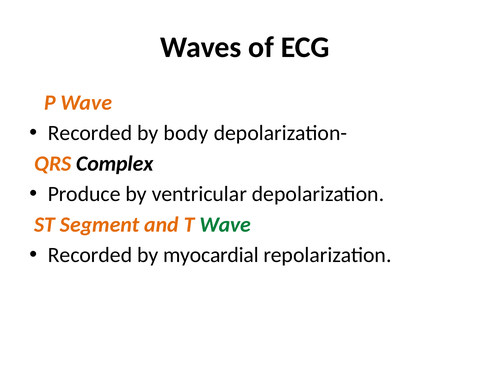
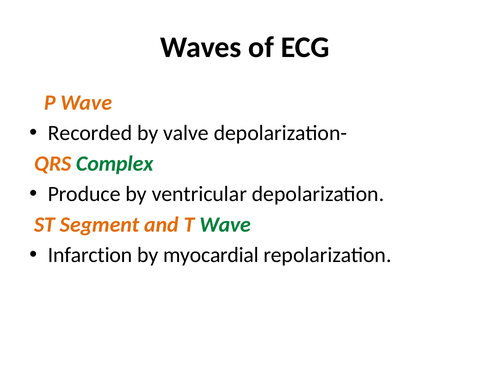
body: body -> valve (186, 133)
Complex colour: black -> green (115, 164)
Recorded: Recorded -> Infarction (90, 255)
